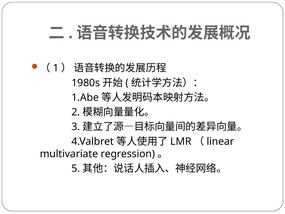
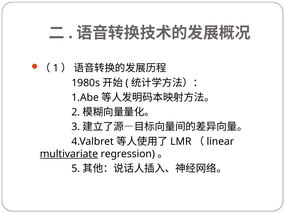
multivariate underline: none -> present (69, 154)
